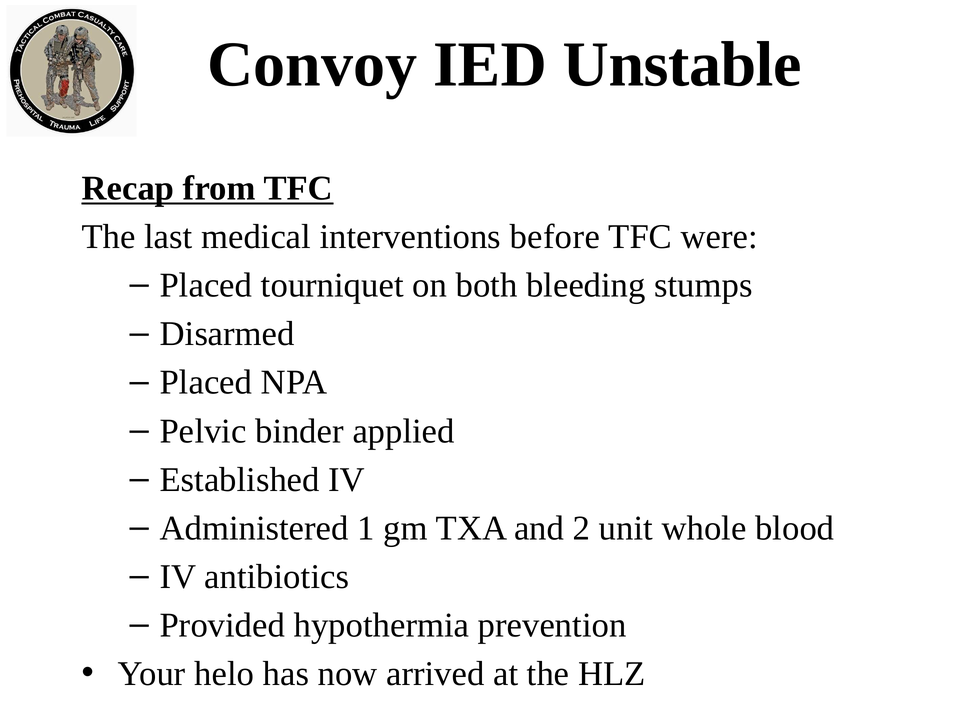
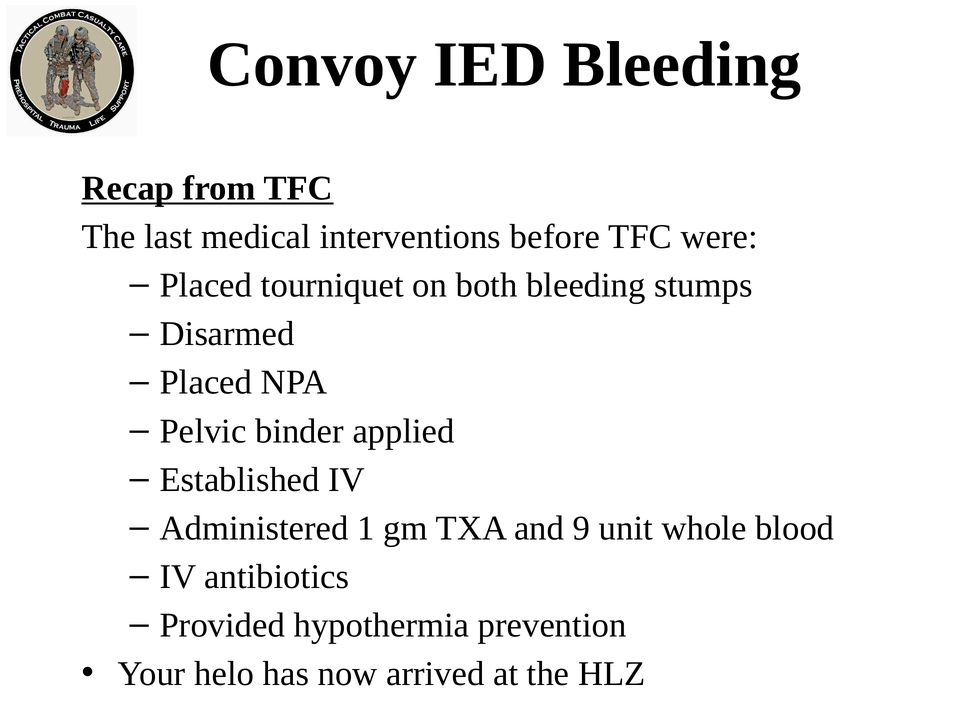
IED Unstable: Unstable -> Bleeding (682, 65)
2: 2 -> 9 (581, 528)
